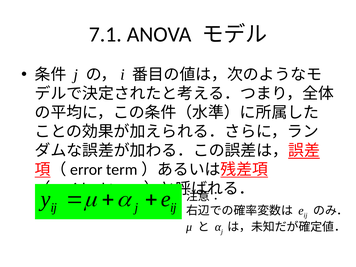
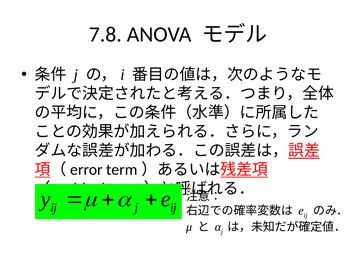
7.1: 7.1 -> 7.8 (105, 34)
